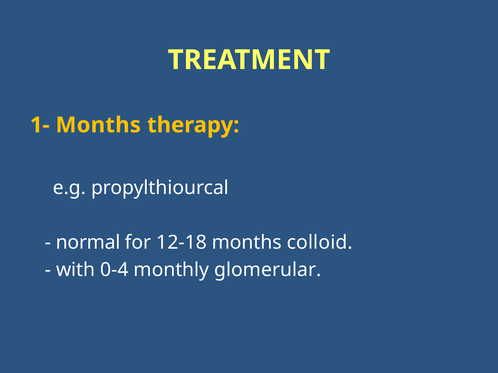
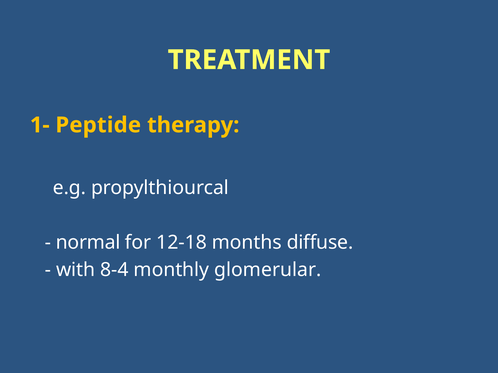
1- Months: Months -> Peptide (98, 125)
colloid: colloid -> diffuse (320, 243)
0-4: 0-4 -> 8-4 (114, 270)
